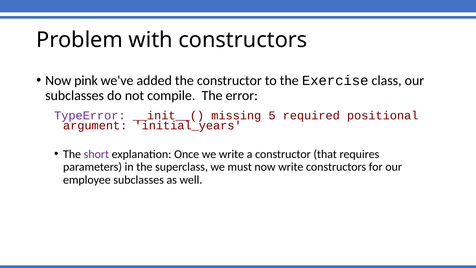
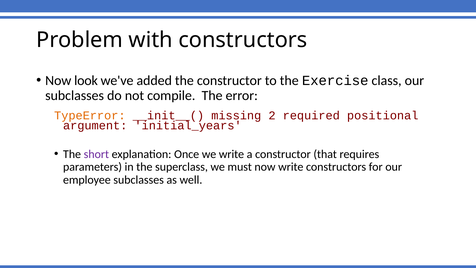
pink: pink -> look (86, 80)
TypeError colour: purple -> orange (90, 115)
5: 5 -> 2 (272, 115)
